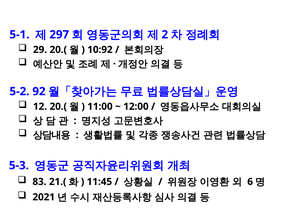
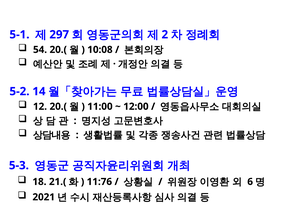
29: 29 -> 54 (40, 49)
10:92: 10:92 -> 10:08 (100, 49)
92: 92 -> 14 (39, 91)
83: 83 -> 18 (39, 181)
11:45: 11:45 -> 11:76 (99, 181)
